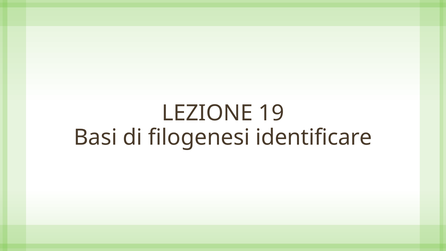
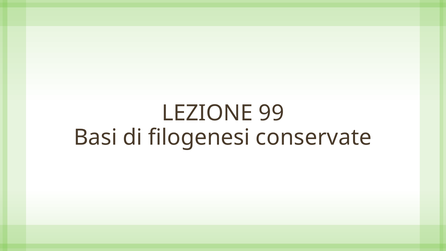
19: 19 -> 99 (271, 113)
identificare: identificare -> conservate (314, 137)
